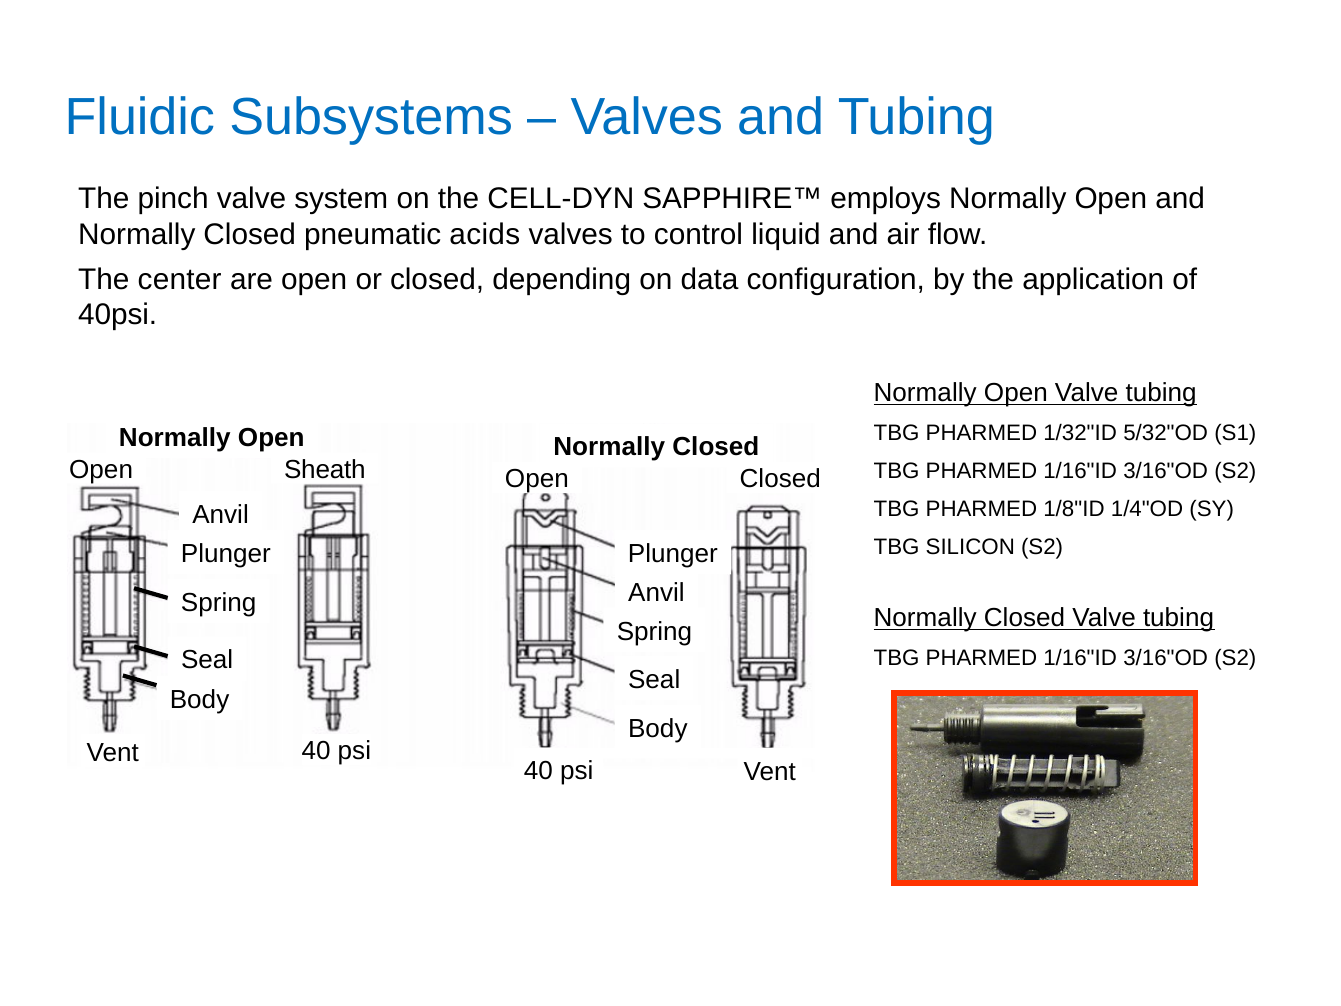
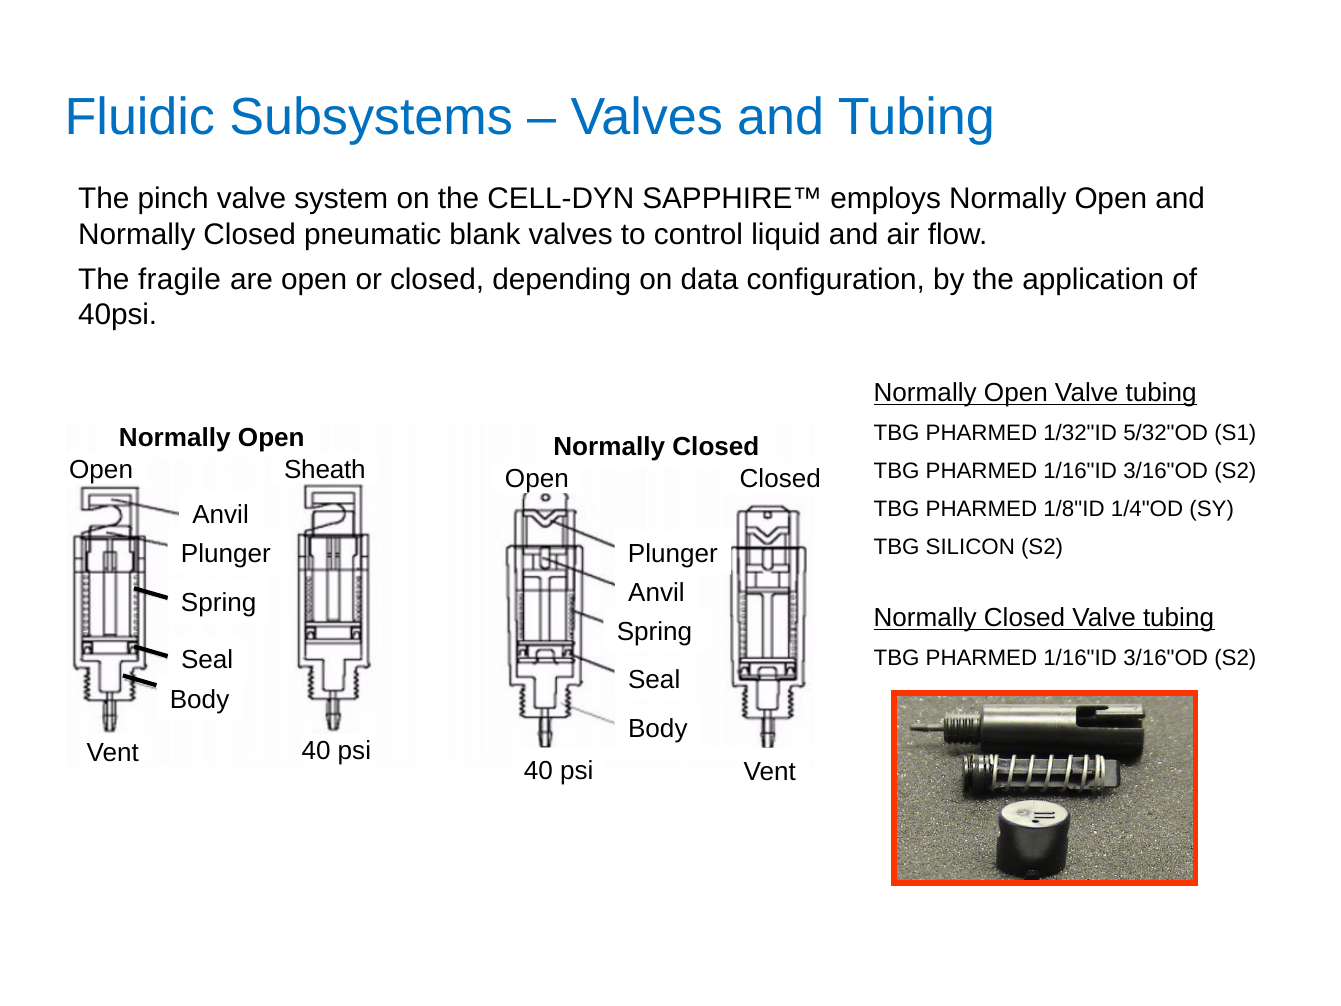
acids: acids -> blank (485, 235)
center: center -> fragile (180, 279)
